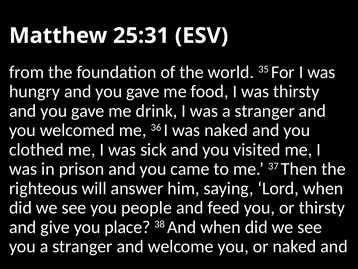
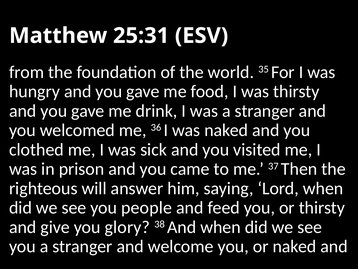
place: place -> glory (127, 227)
